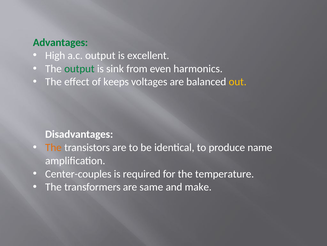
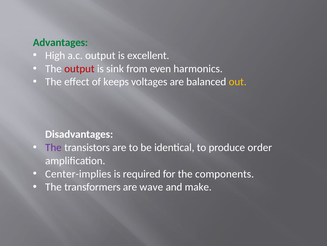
output colour: green -> red (79, 69)
The colour: orange -> purple (53, 147)
name: name -> order (260, 147)
Center-couples: Center-couples -> Center-implies (78, 173)
temperature: temperature -> components (225, 173)
same: same -> wave (151, 186)
